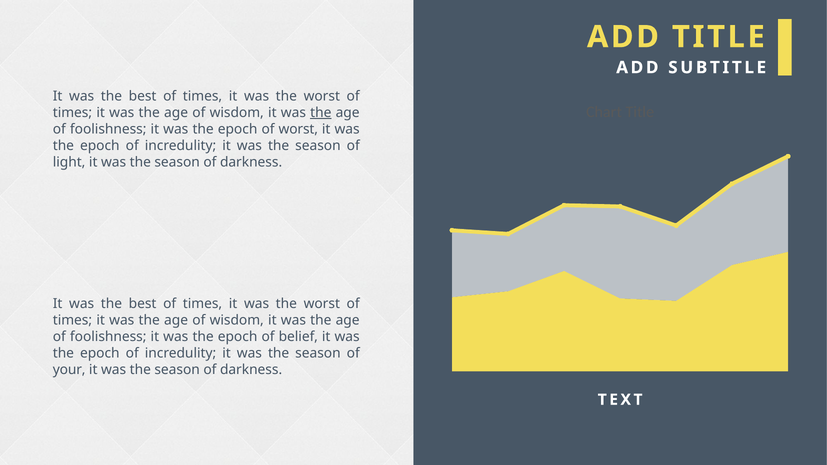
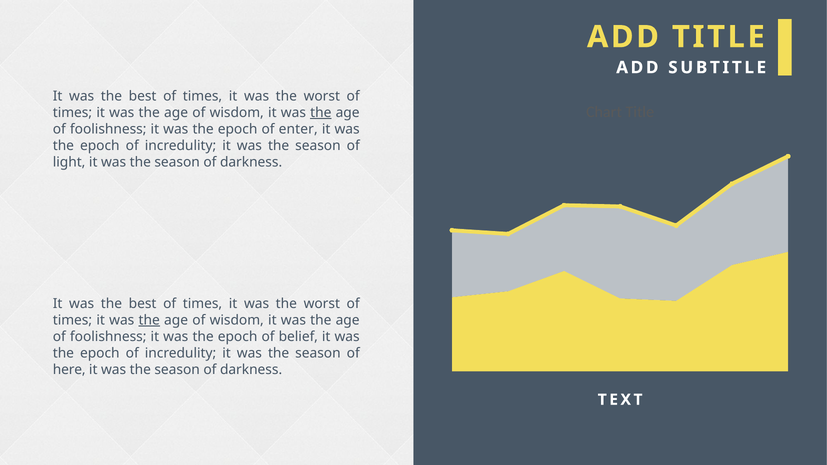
of worst: worst -> enter (298, 129)
the underline: none -> present (149, 320)
your: your -> here (69, 370)
